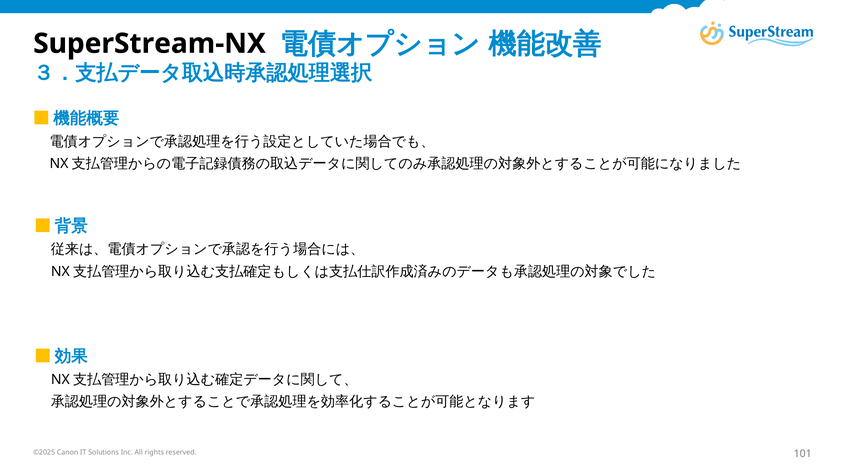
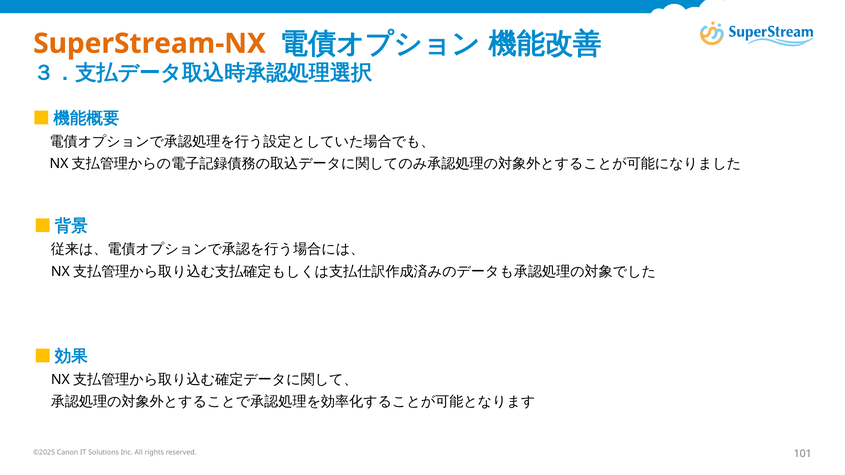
SuperStream-NX colour: black -> orange (149, 44)
